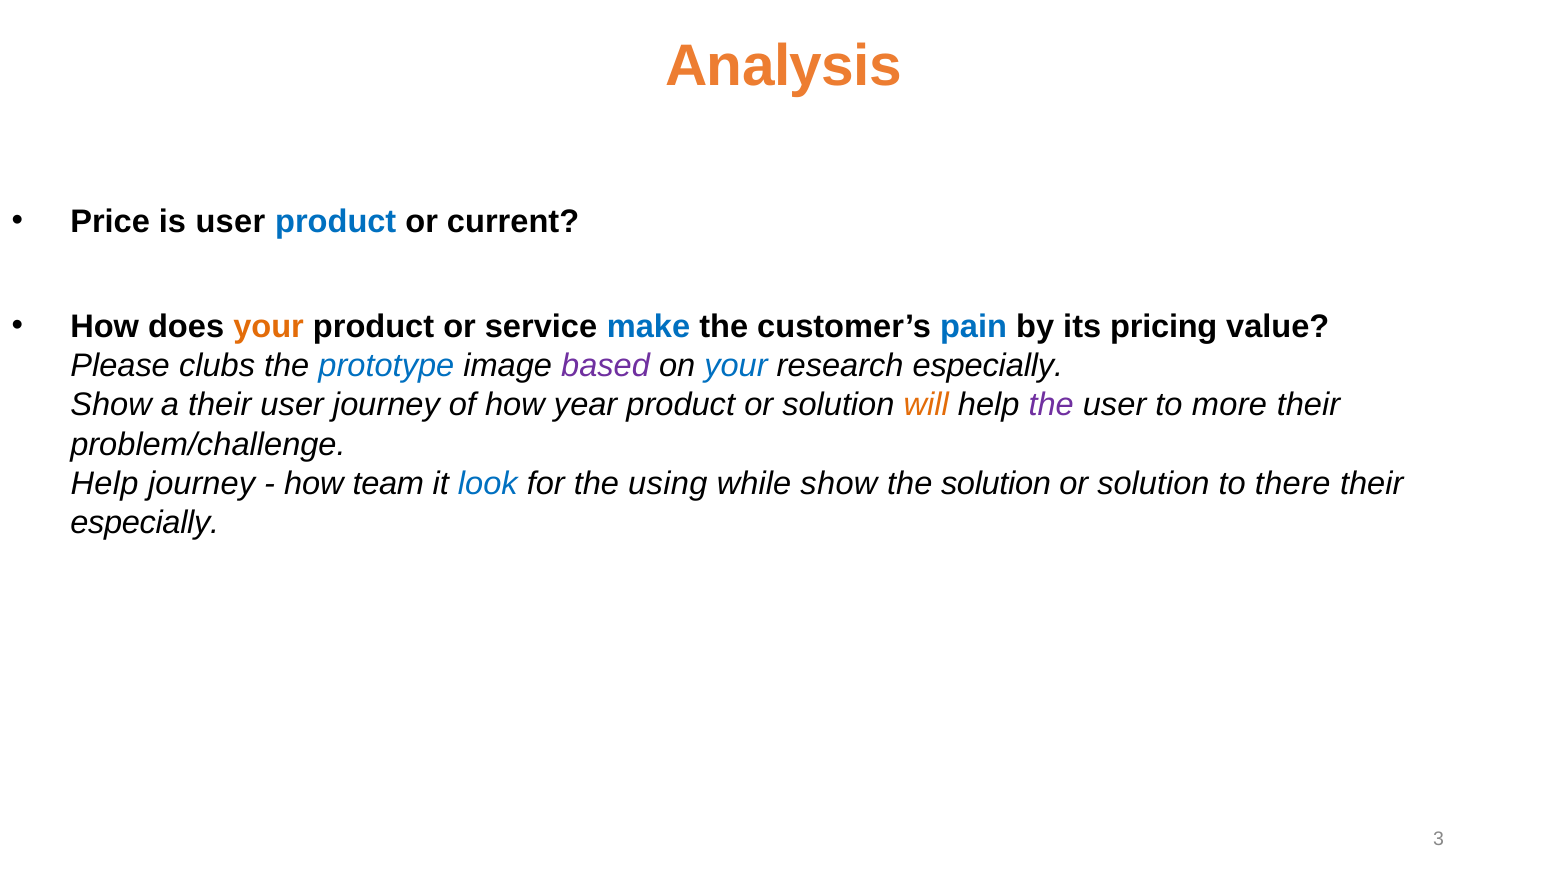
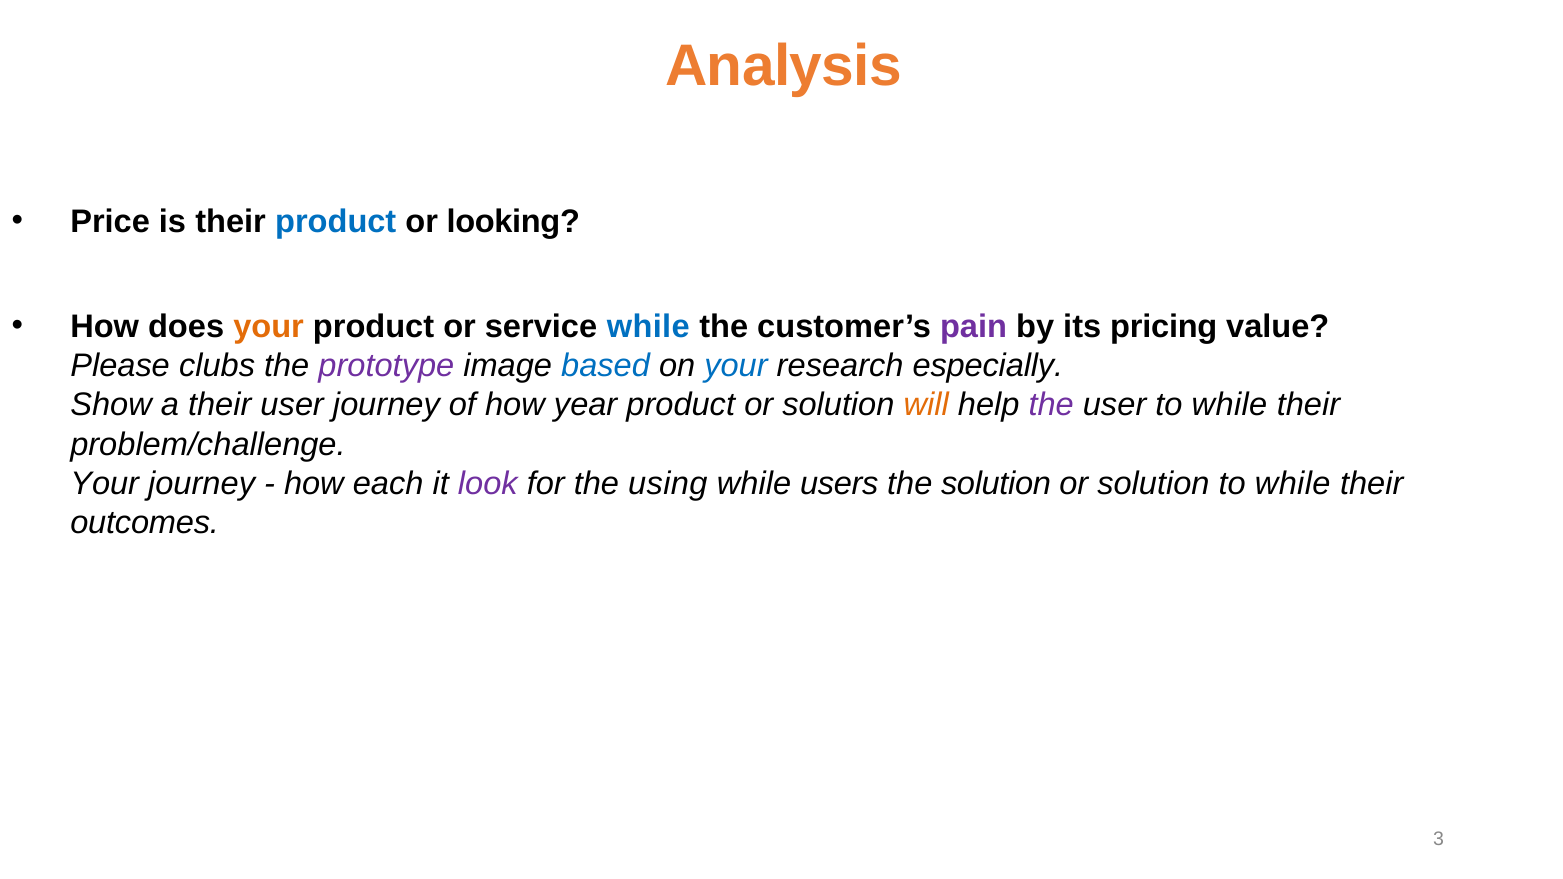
is user: user -> their (231, 222)
current: current -> looking (513, 222)
service make: make -> while (648, 327)
pain colour: blue -> purple (974, 327)
prototype colour: blue -> purple (386, 366)
based colour: purple -> blue (606, 366)
user to more: more -> while (1229, 405)
Help: Help -> Your (105, 483)
team: team -> each (388, 483)
look colour: blue -> purple (488, 483)
while show: show -> users (839, 483)
solution to there: there -> while (1293, 483)
especially: especially -> outcomes (145, 523)
